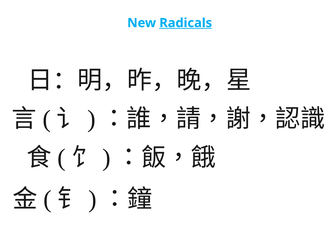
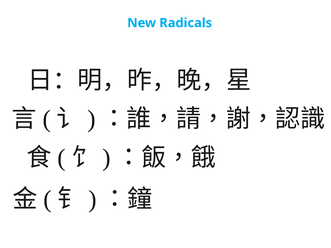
Radicals underline: present -> none (186, 23)
